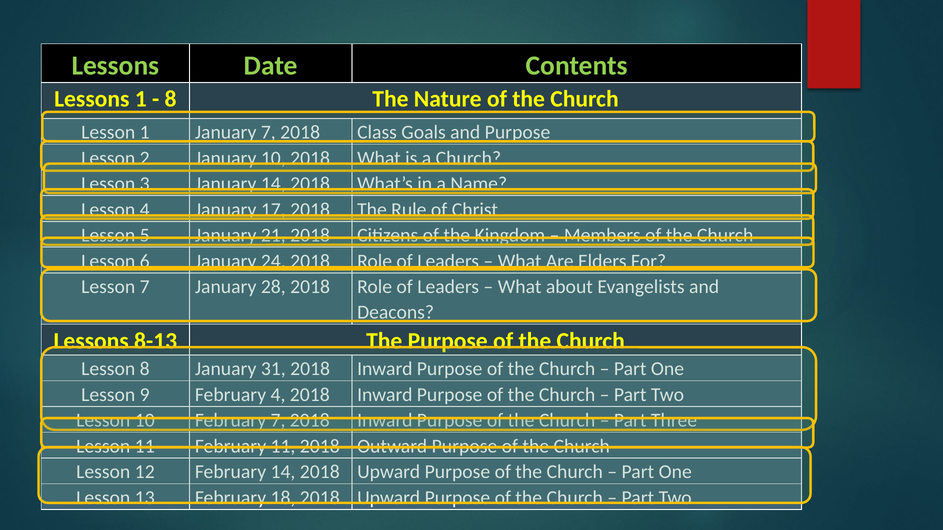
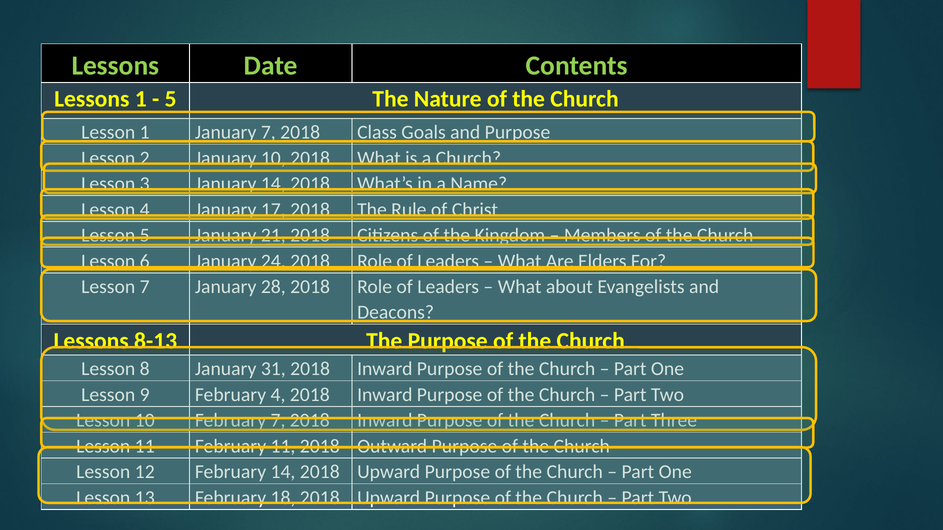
8: 8 -> 5 (171, 99)
